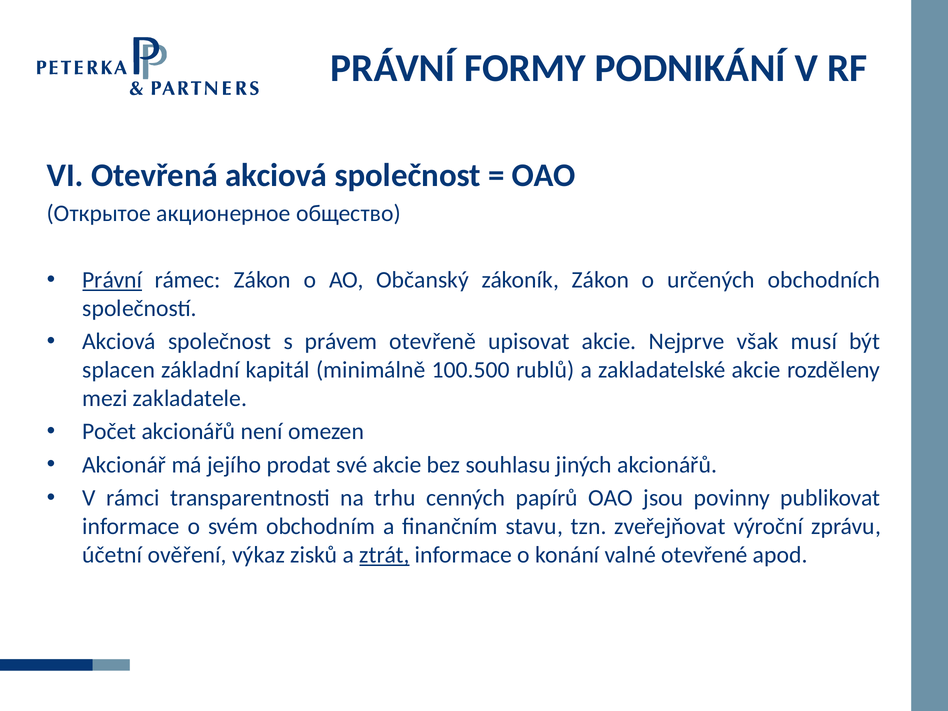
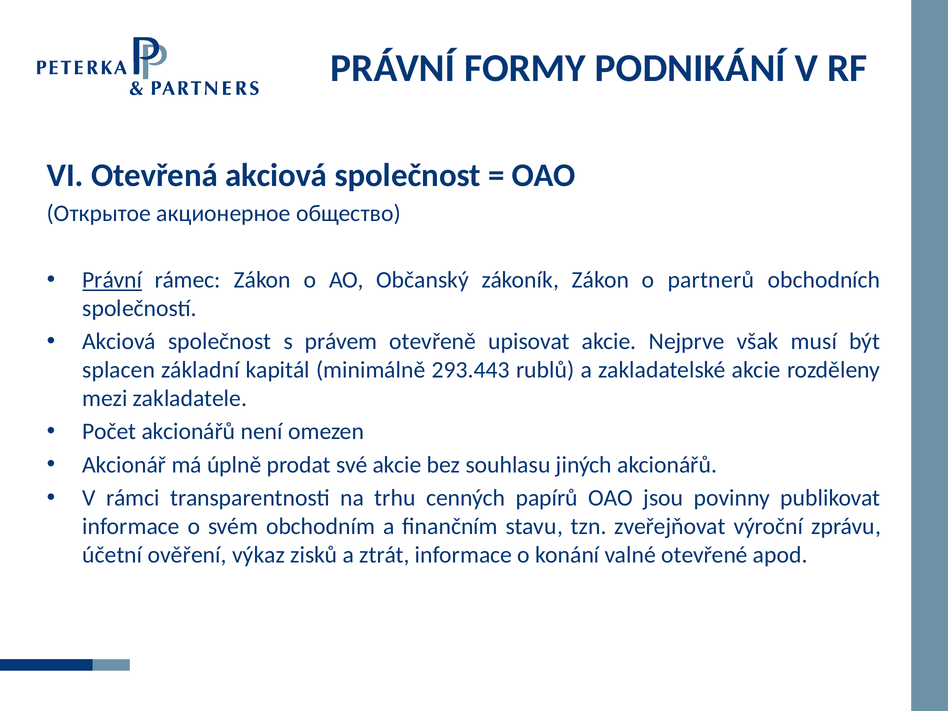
určených: určených -> partnerů (711, 280)
100.500: 100.500 -> 293.443 (471, 370)
jejího: jejího -> úplně (234, 465)
ztrát underline: present -> none (385, 555)
